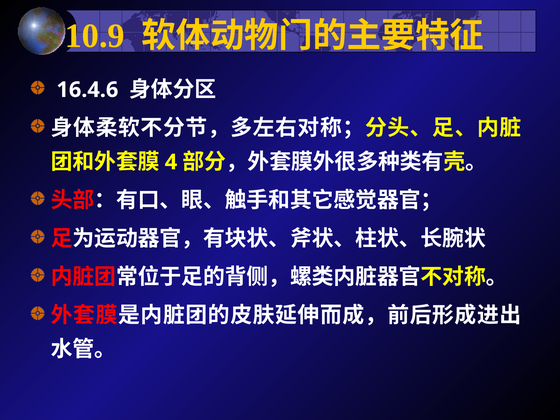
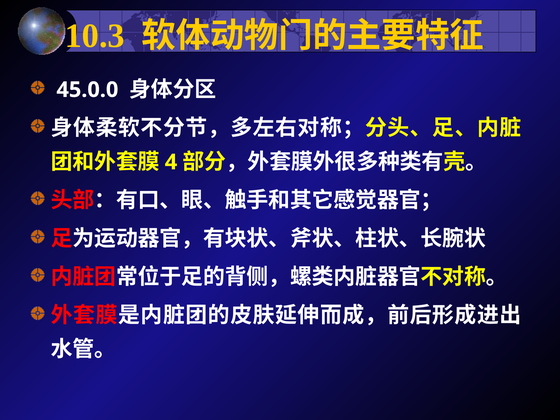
10.9: 10.9 -> 10.3 (95, 36)
16.4.6: 16.4.6 -> 45.0.0 (87, 90)
